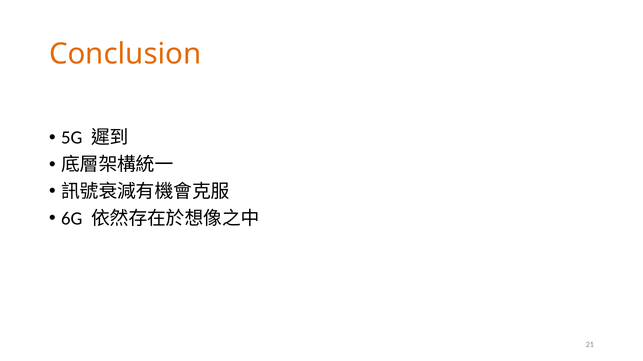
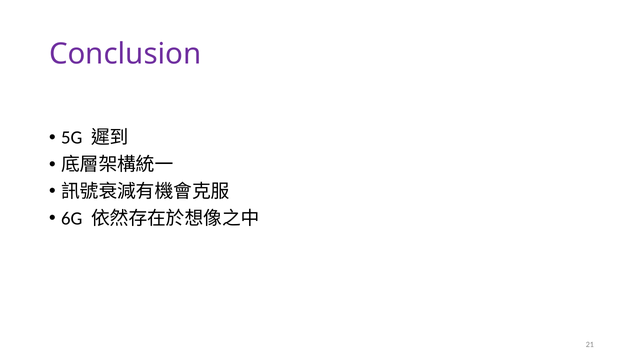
Conclusion colour: orange -> purple (125, 54)
